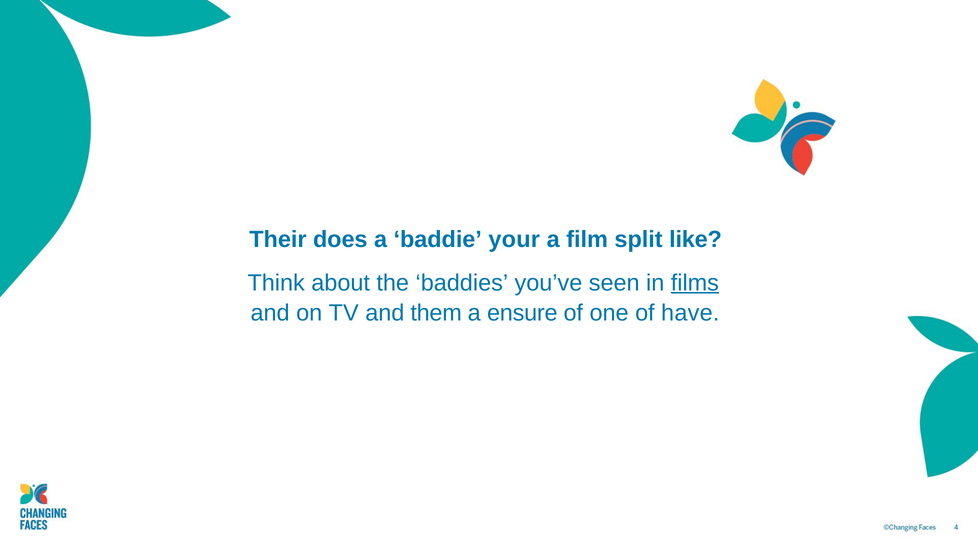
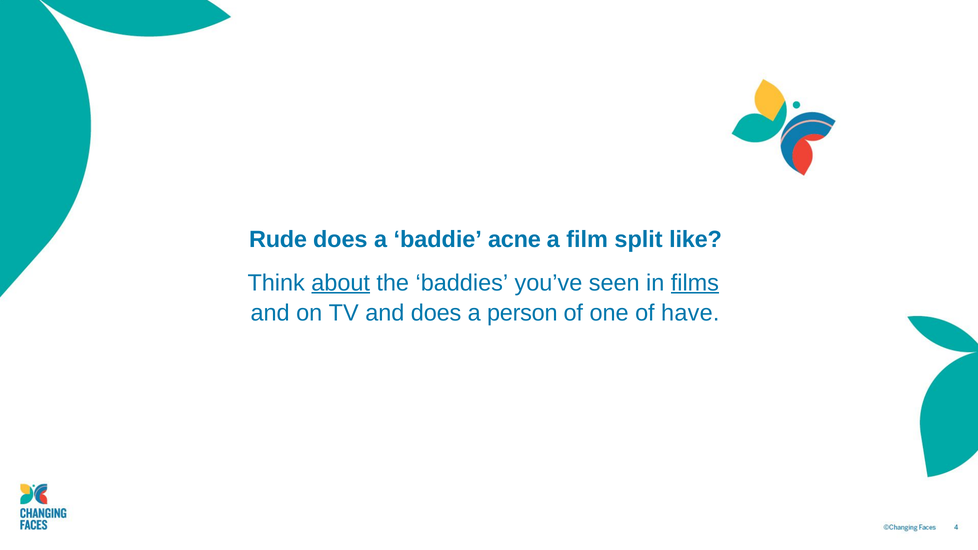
Their: Their -> Rude (278, 240)
your: your -> acne (514, 240)
about underline: none -> present (341, 283)
and them: them -> does (436, 313)
ensure: ensure -> person (522, 313)
